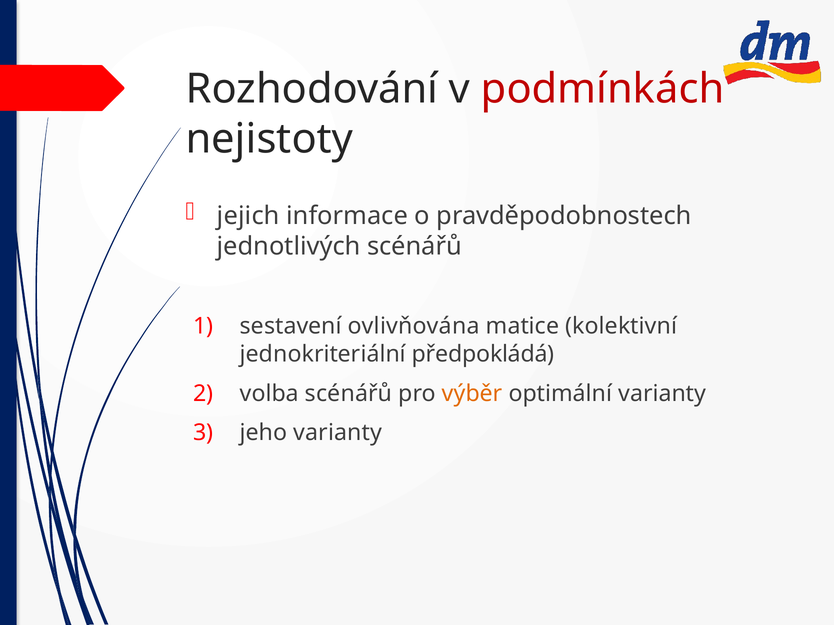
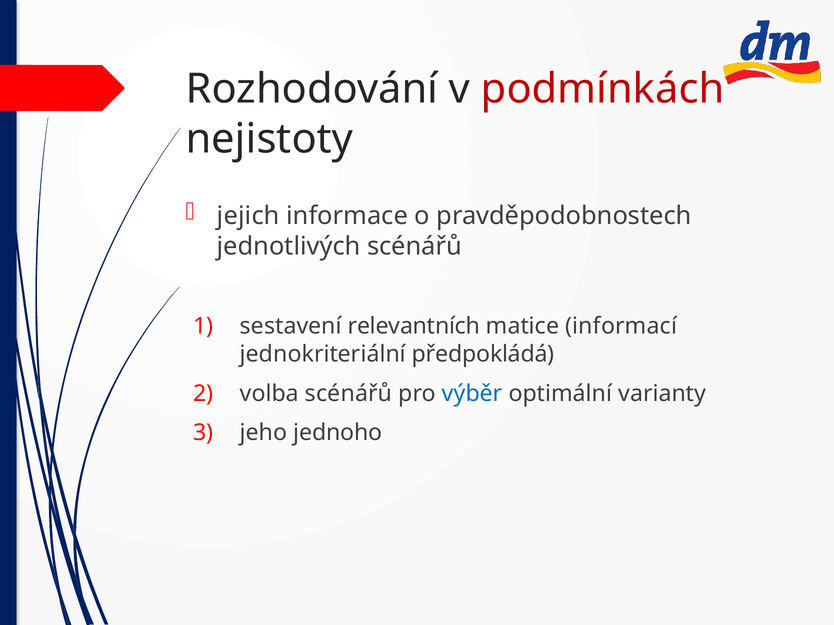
ovlivňována: ovlivňována -> relevantních (414, 326)
kolektivní: kolektivní -> informací (621, 326)
výběr colour: orange -> blue (472, 394)
jeho varianty: varianty -> jednoho (338, 433)
